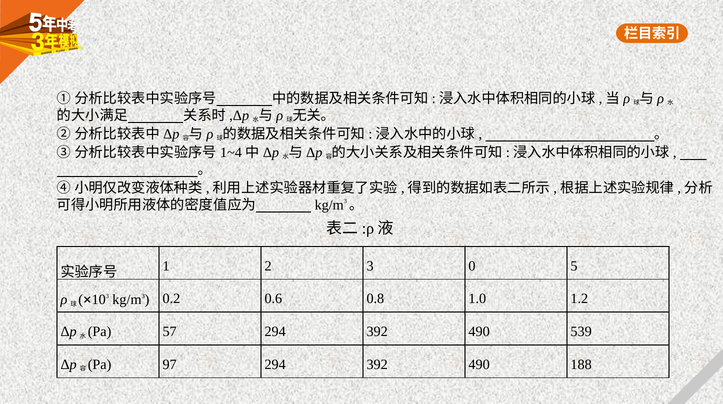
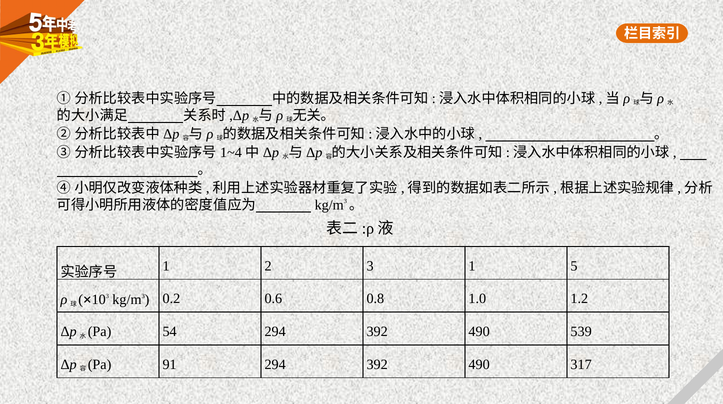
3 0: 0 -> 1 (472, 266)
57: 57 -> 54 (170, 332)
97: 97 -> 91 (170, 365)
188: 188 -> 317 (581, 365)
